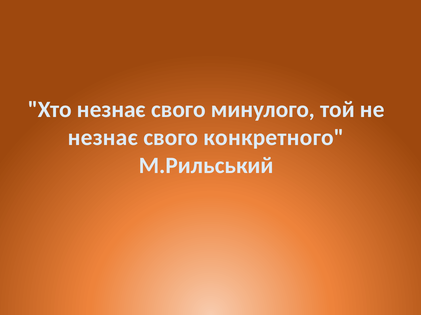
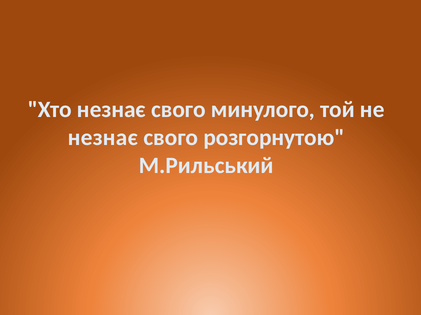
конкретного: конкретного -> розгорнутою (274, 138)
